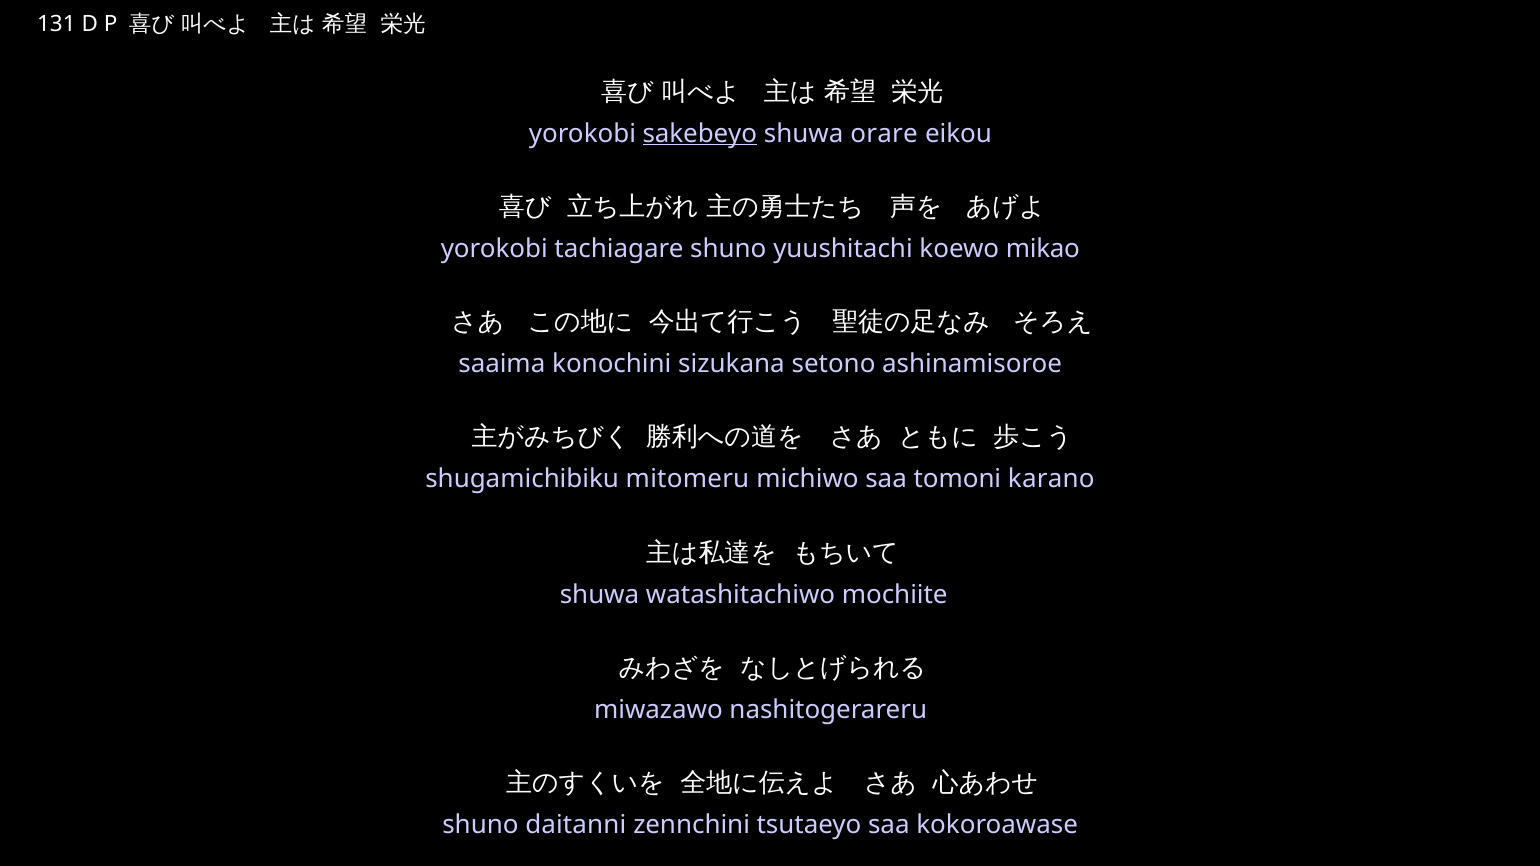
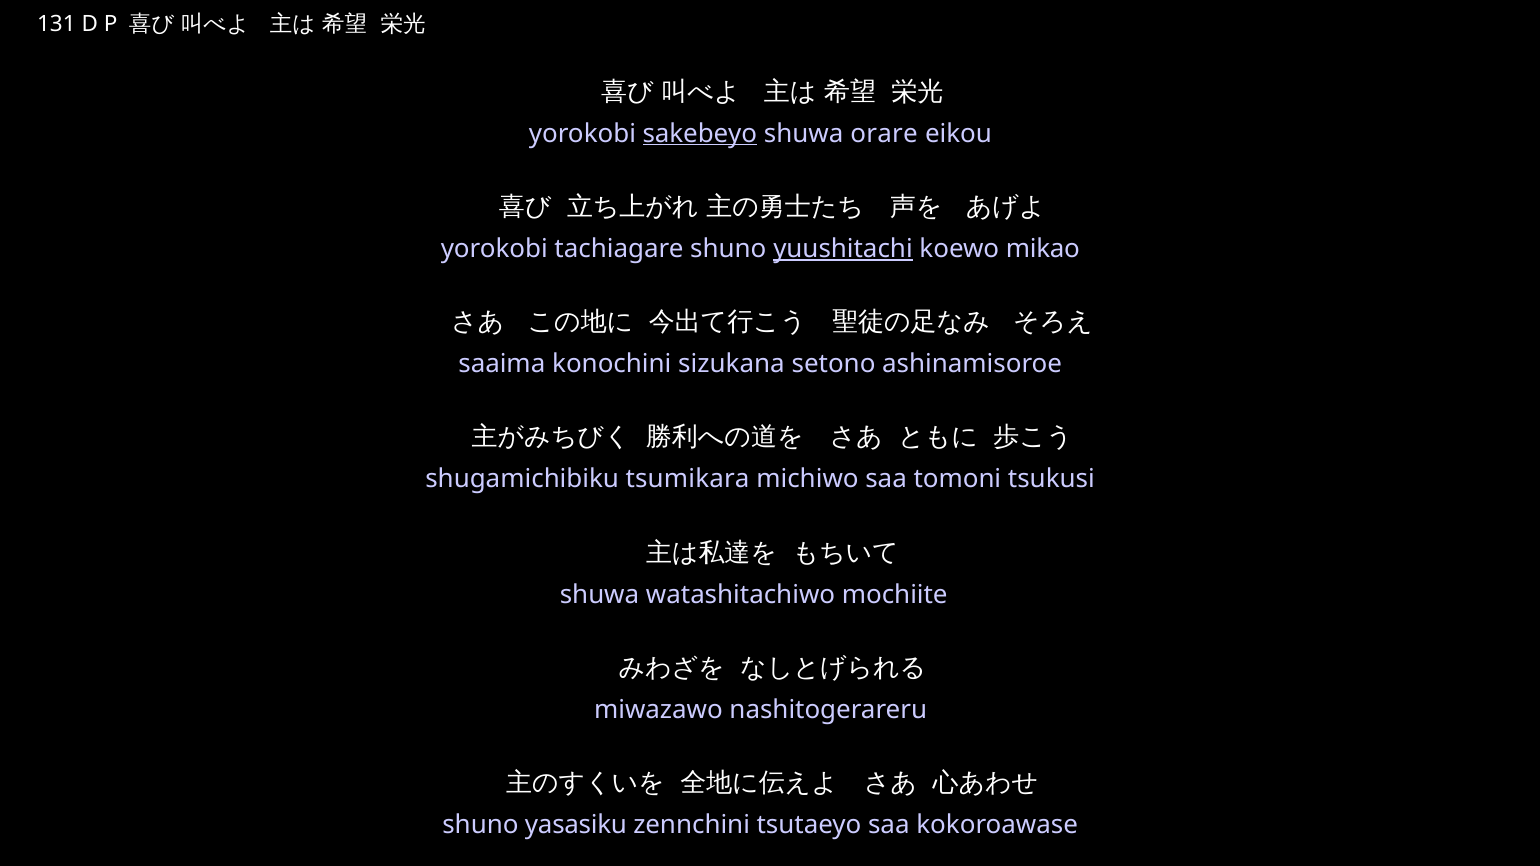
yuushitachi underline: none -> present (843, 249)
mitomeru: mitomeru -> tsumikara (688, 479)
karano: karano -> tsukusi (1051, 479)
daitanni: daitanni -> yasasiku (576, 825)
